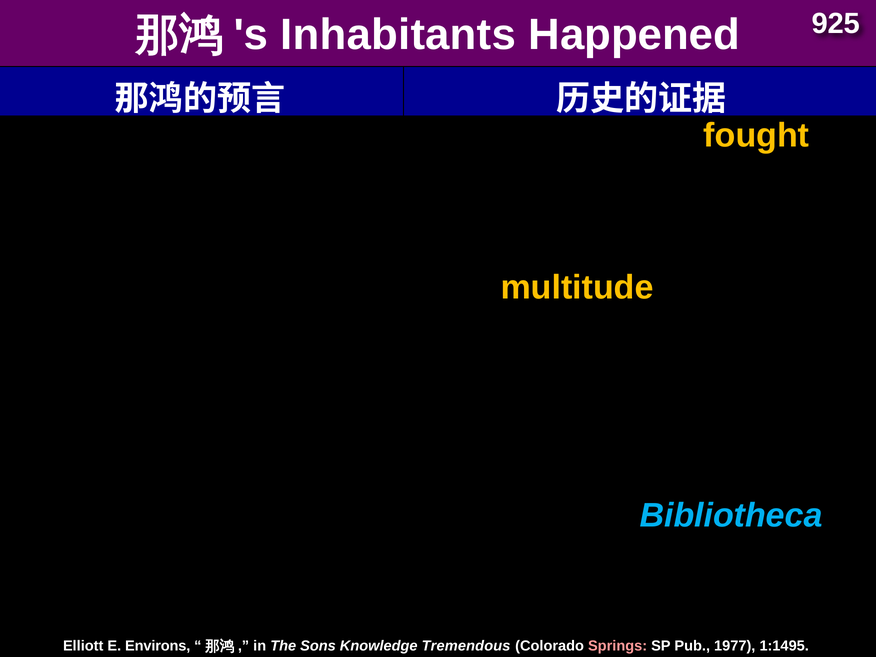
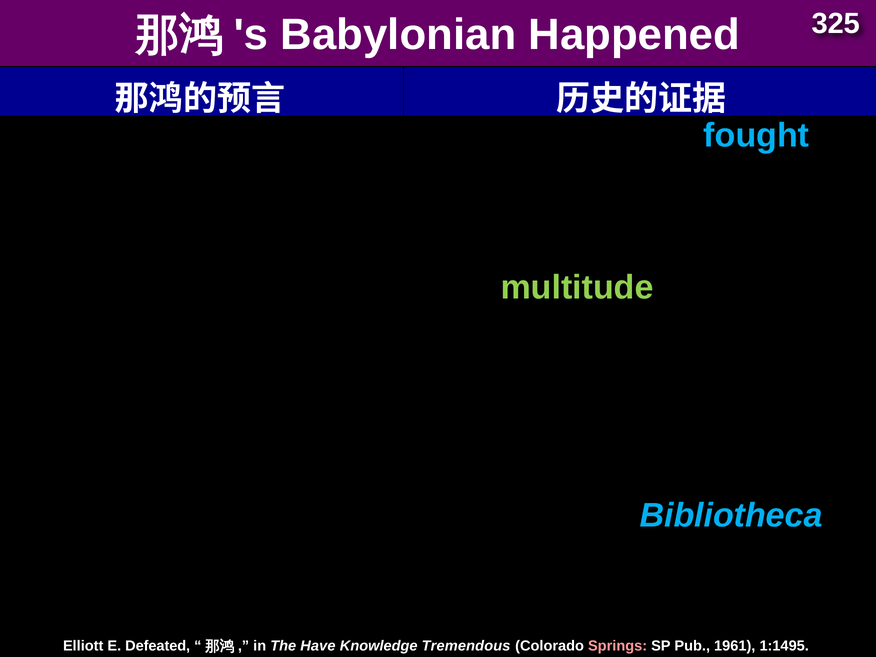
Inhabitants: Inhabitants -> Babylonian (398, 35)
925: 925 -> 325 (836, 24)
fought colour: yellow -> light blue (756, 136)
multitude colour: yellow -> light green (577, 287)
E Environs: Environs -> Defeated (158, 646)
Sons: Sons -> Have (318, 646)
1977: 1977 -> 1961 (735, 646)
